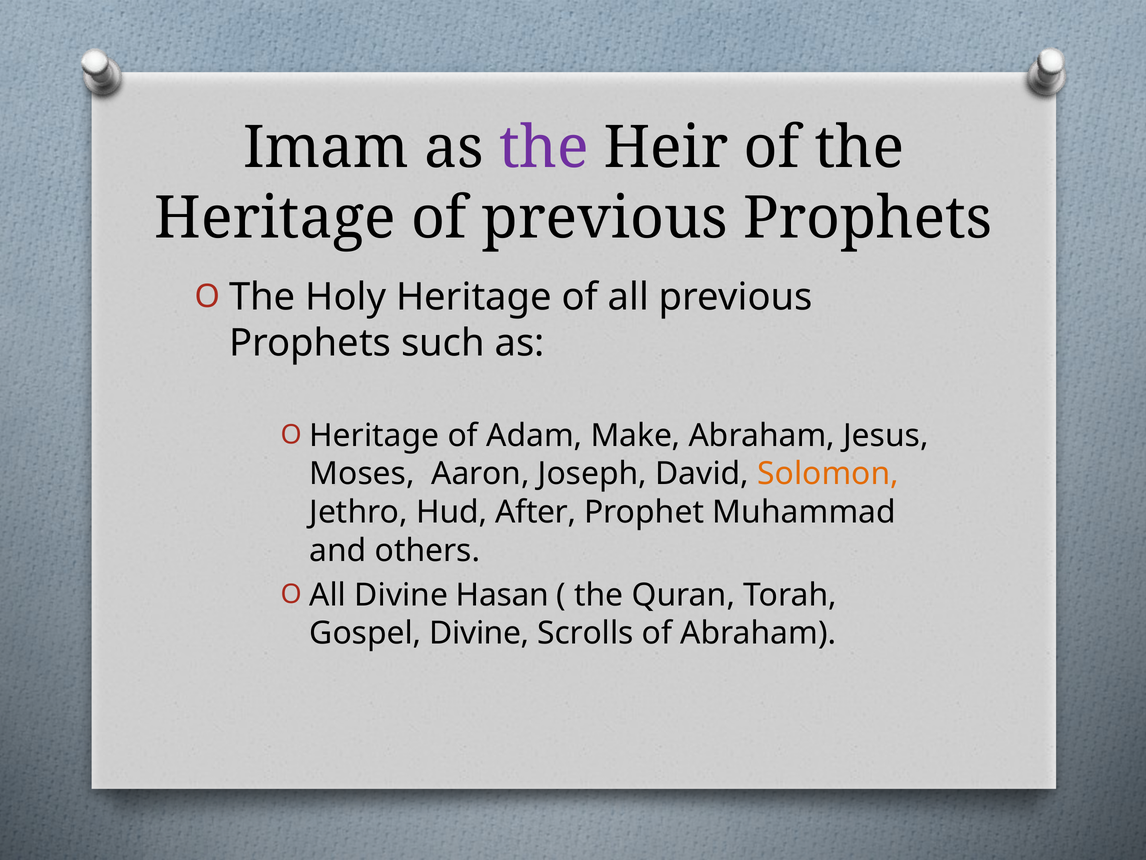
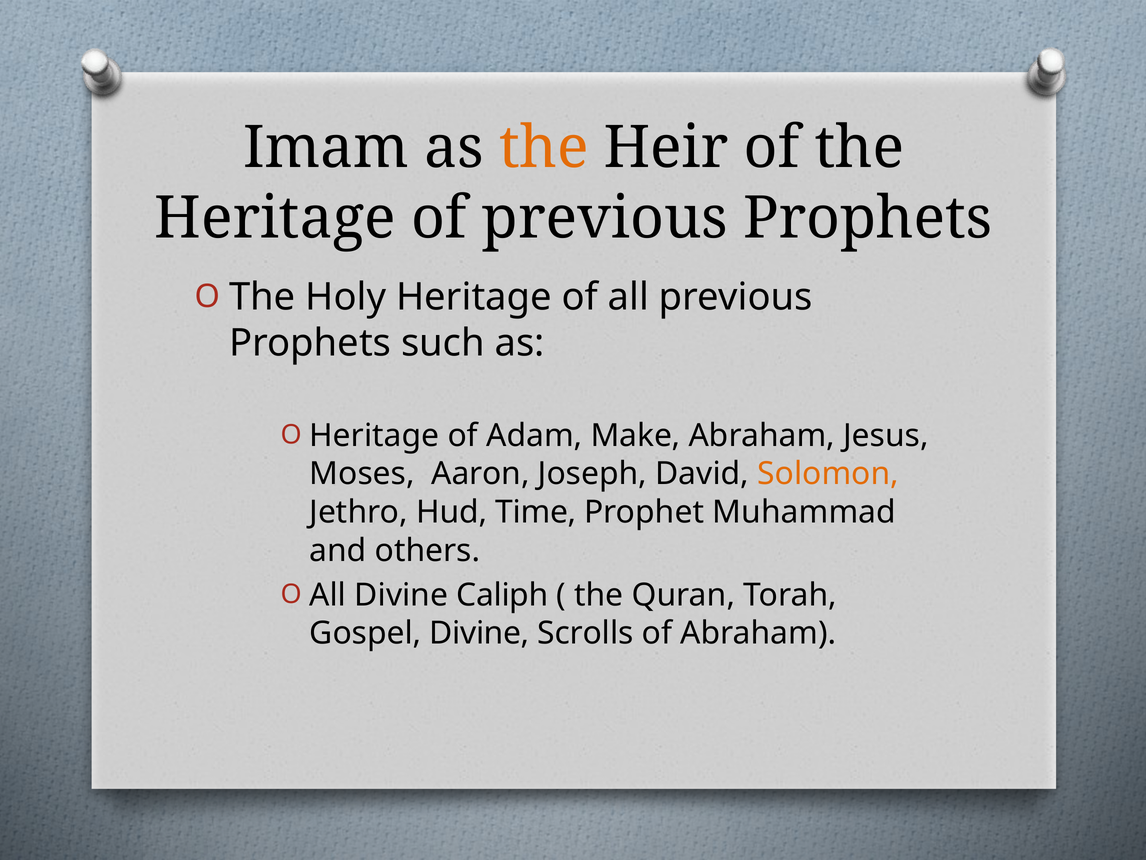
the colour: purple -> orange (544, 148)
After: After -> Time (536, 512)
Hasan: Hasan -> Caliph (502, 595)
